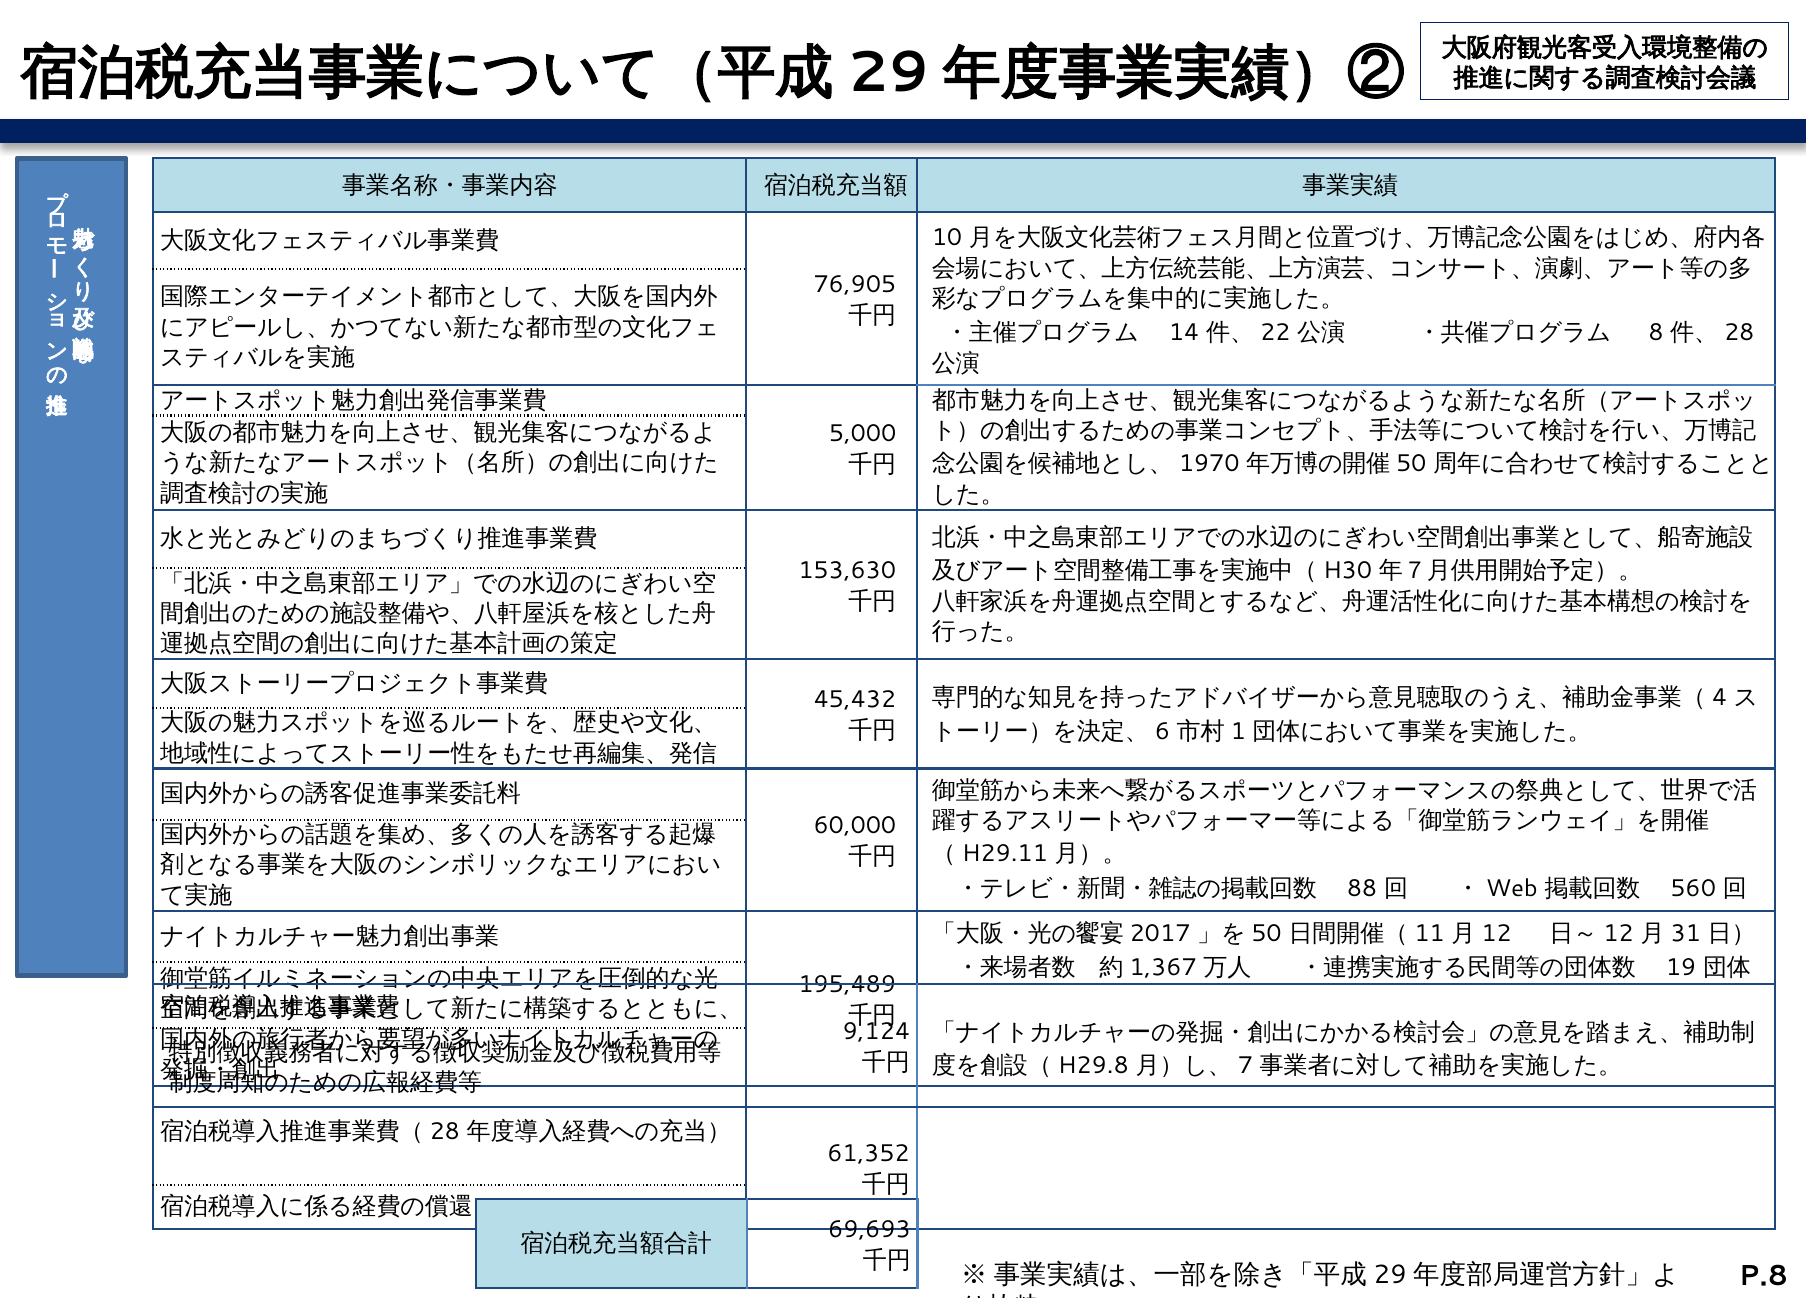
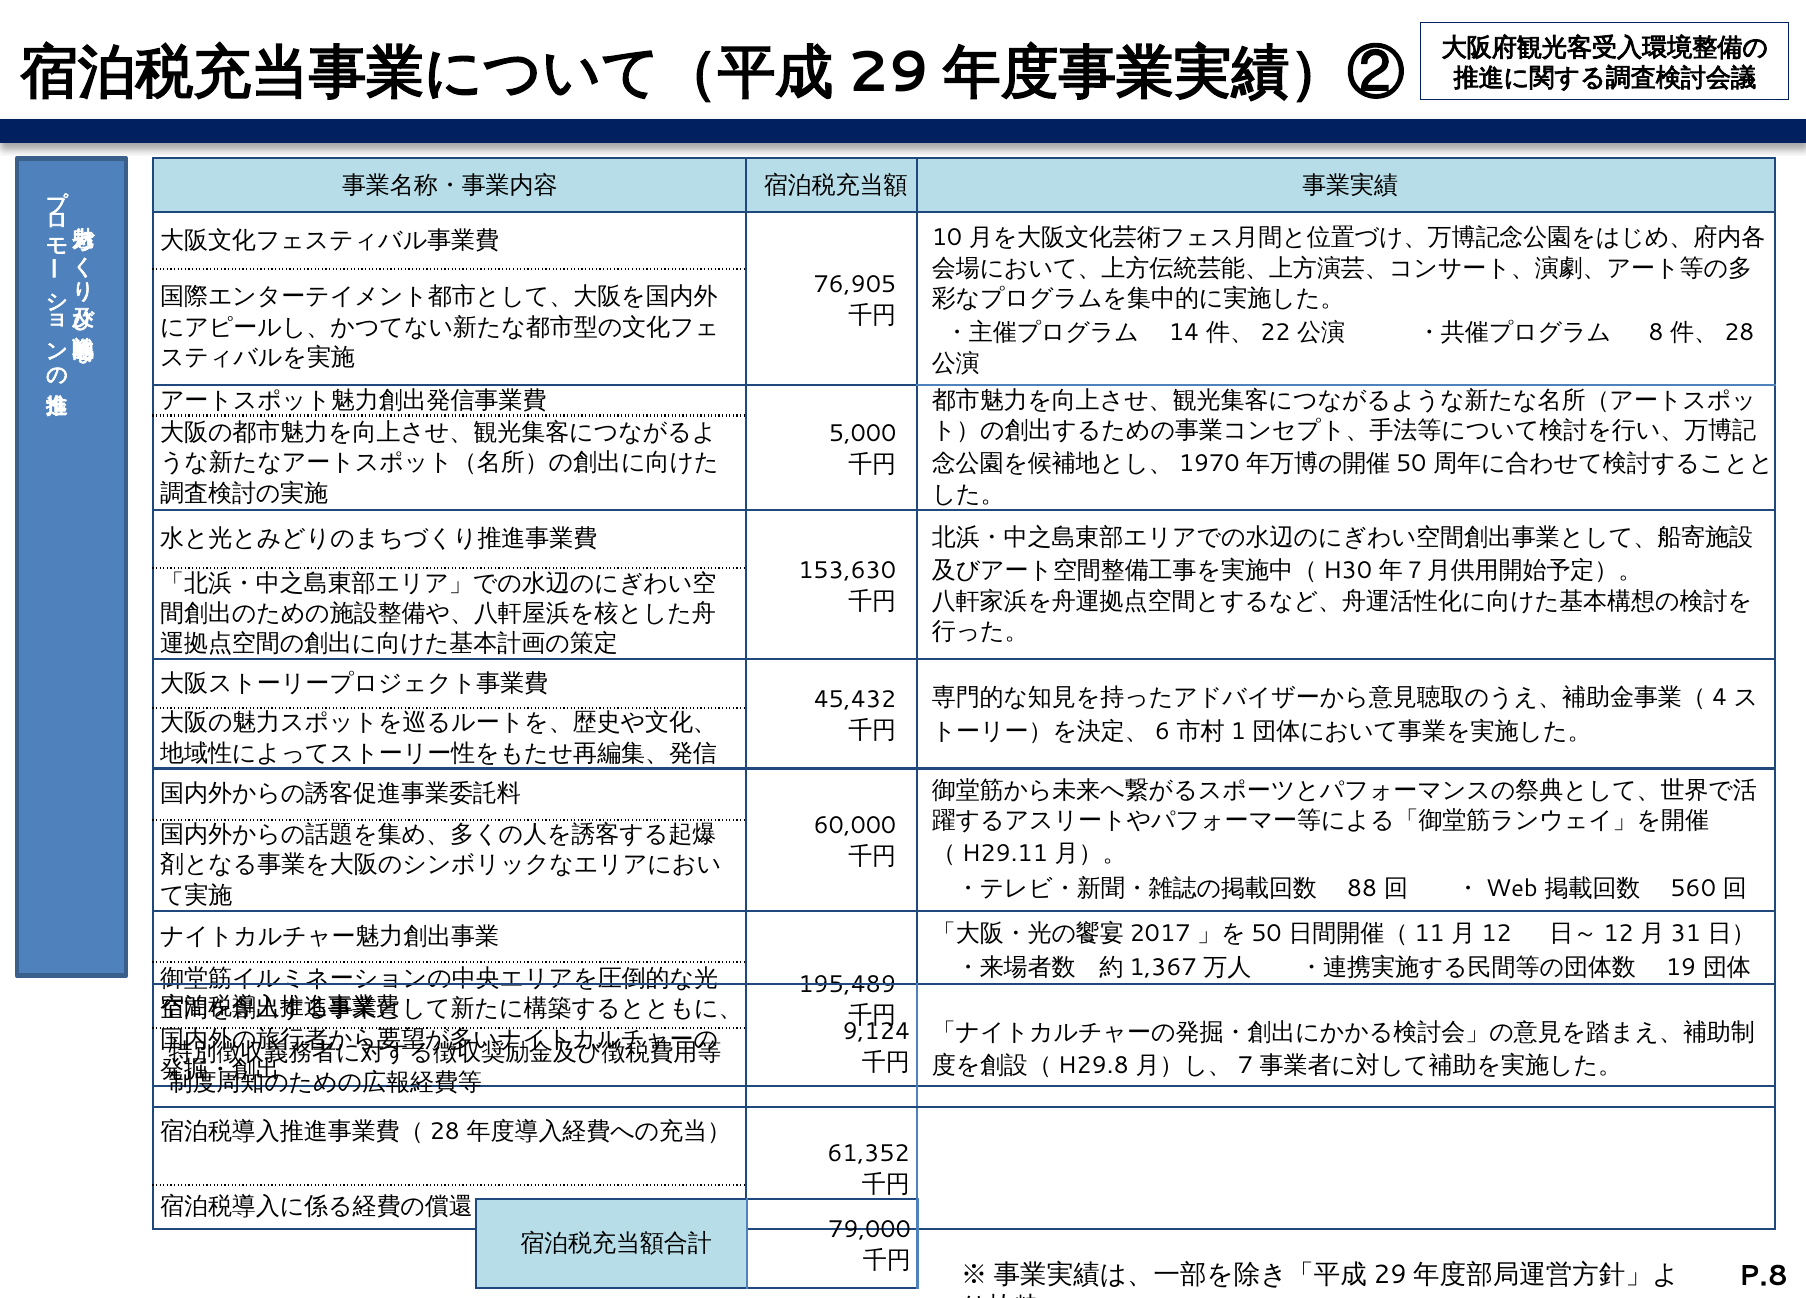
69,693: 69,693 -> 79,000 (870, 1230)
